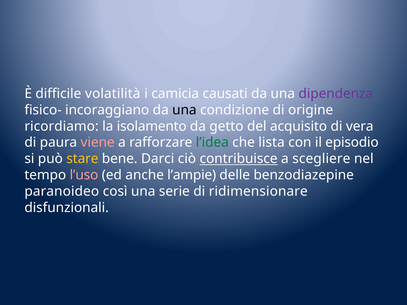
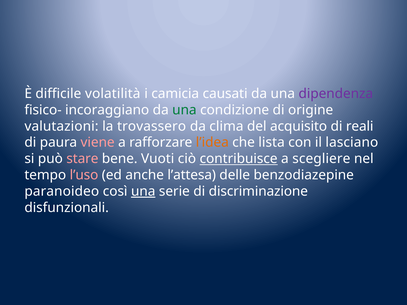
una colour: black -> green (184, 110)
ricordiamo: ricordiamo -> valutazioni (62, 126)
isolamento: isolamento -> trovassero (152, 126)
getto: getto -> clima (226, 126)
vera: vera -> reali (360, 126)
l’idea colour: green -> orange (212, 143)
episodio: episodio -> lasciano (352, 143)
stare colour: yellow -> pink (82, 159)
Darci: Darci -> Vuoti (158, 159)
l’ampie: l’ampie -> l’attesa (192, 175)
una underline: none -> present (143, 191)
ridimensionare: ridimensionare -> discriminazione (258, 191)
